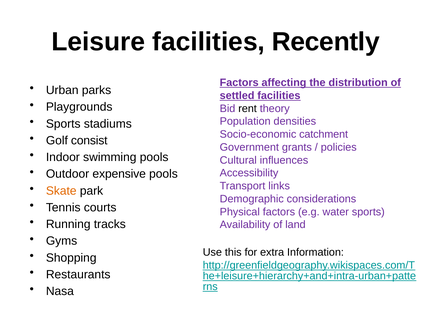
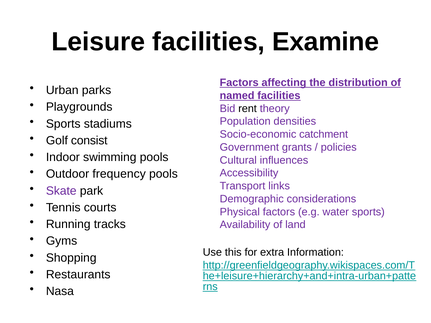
Recently: Recently -> Examine (326, 42)
settled: settled -> named (237, 96)
expensive: expensive -> frequency (119, 174)
Skate colour: orange -> purple (61, 191)
